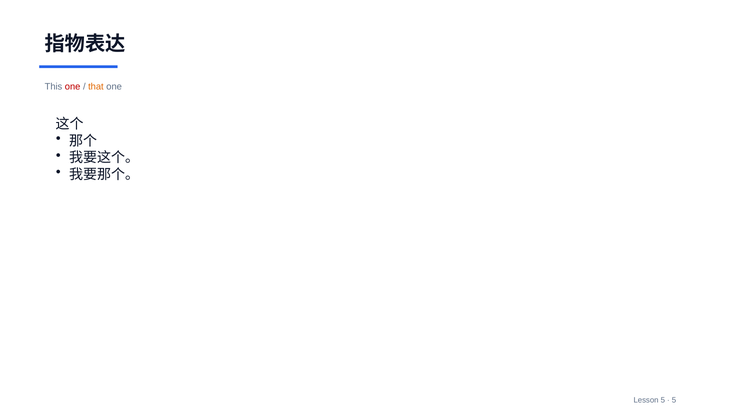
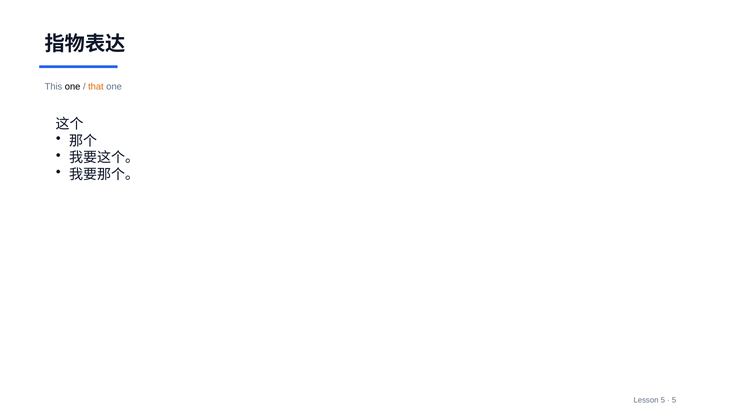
one colour: red -> black (73, 87)
